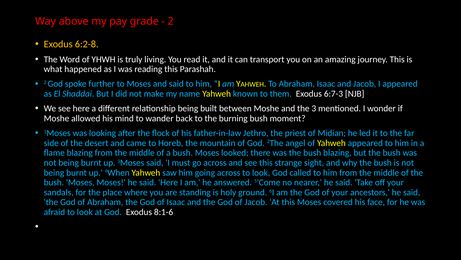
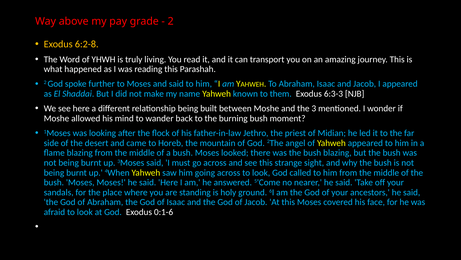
6:7-3: 6:7-3 -> 6:3-3 (333, 94)
8:1-6: 8:1-6 -> 0:1-6 (164, 212)
